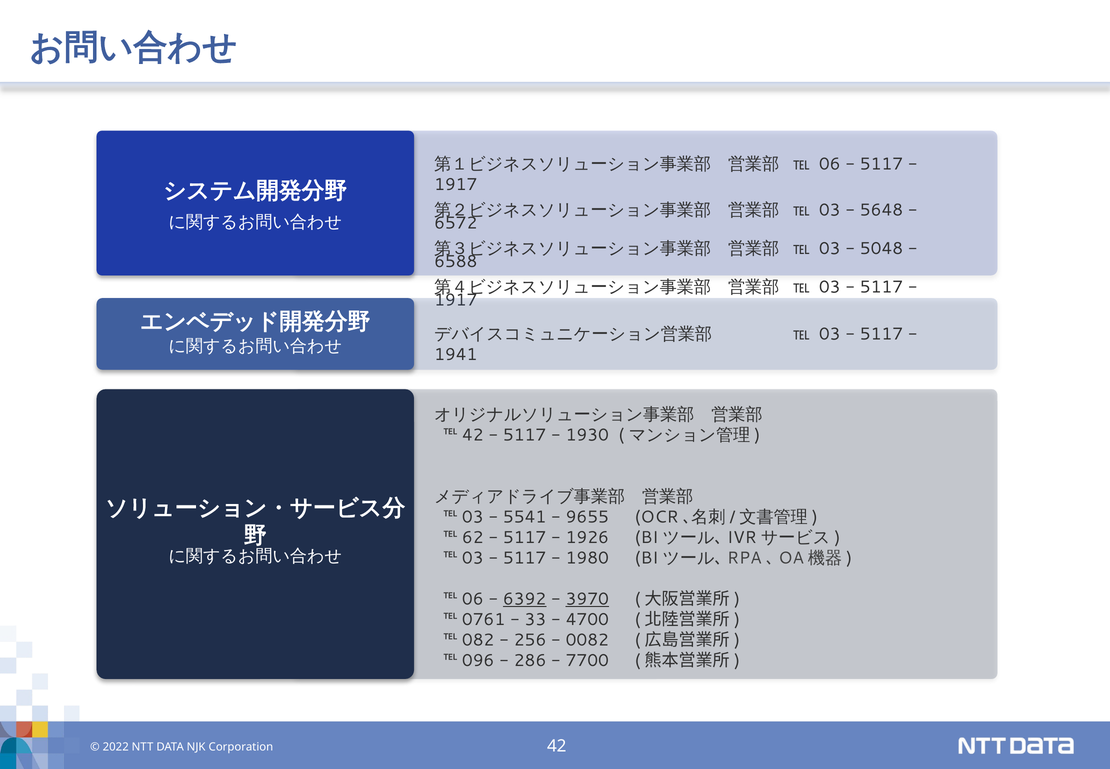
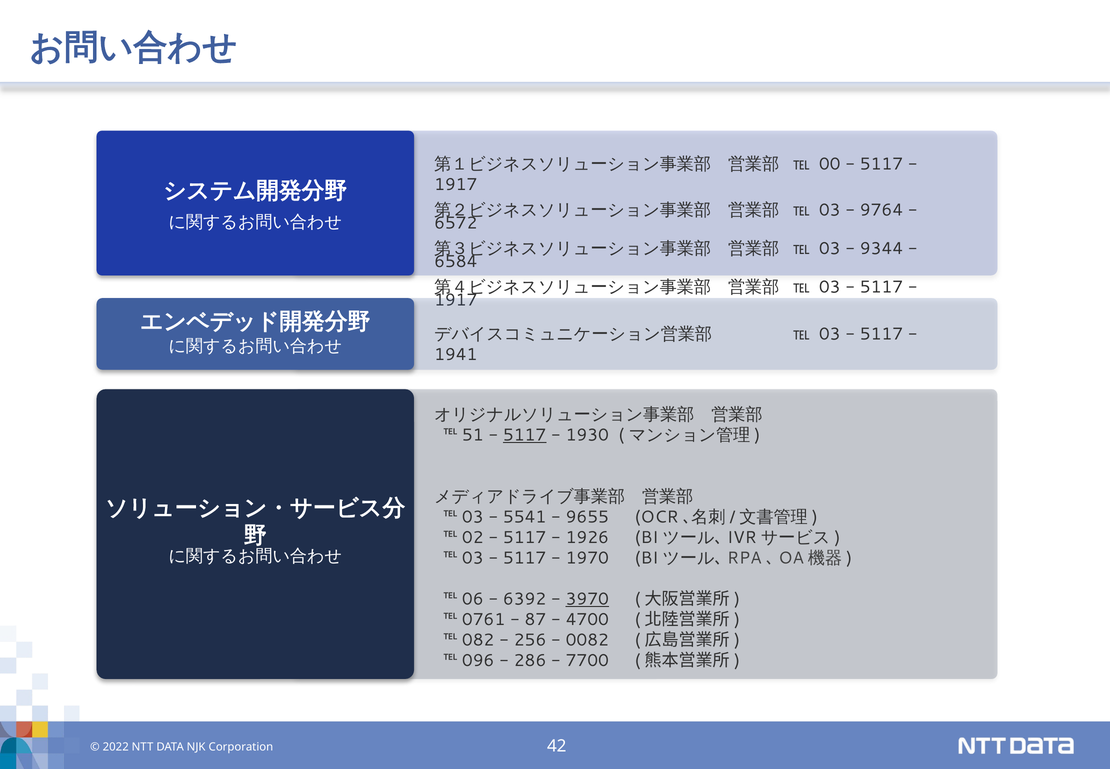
06: 06 -> 00 (830, 164)
5648: 5648 -> 9764 (881, 210)
5048: 5048 -> 9344 (881, 248)
6588: 6588 -> 6584 (456, 261)
42: 42 -> 51 (473, 435)
5117 underline: none -> present (525, 435)
62: 62 -> 02 (473, 537)
1980: 1980 -> 1970 (587, 558)
6392 underline: present -> none (525, 599)
33: 33 -> 87 (535, 619)
